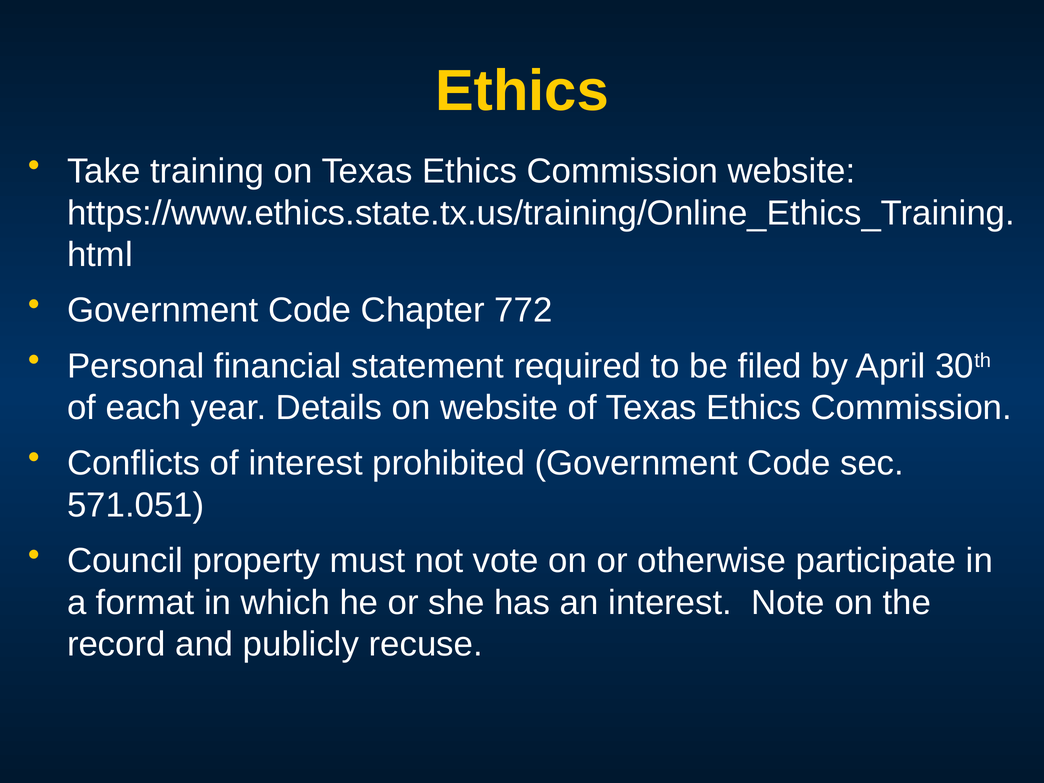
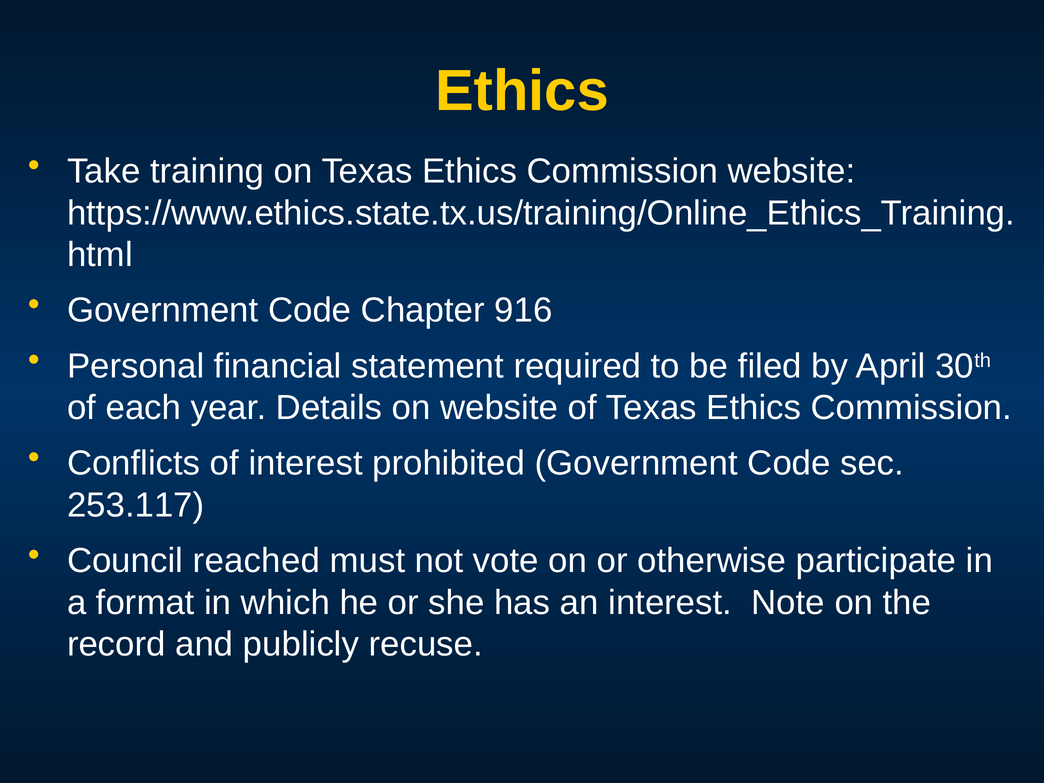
772: 772 -> 916 (523, 310)
571.051: 571.051 -> 253.117 (136, 505)
property: property -> reached (256, 561)
